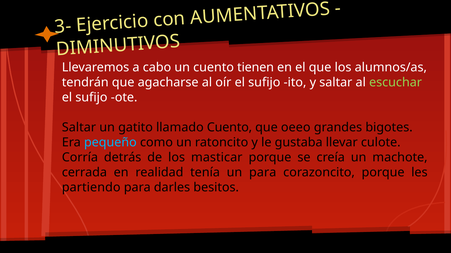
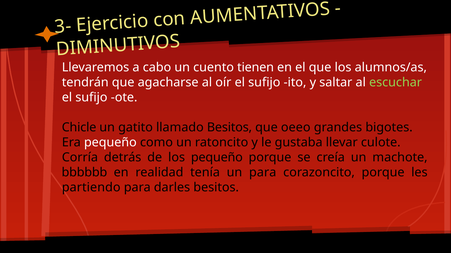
Saltar: Saltar -> Chicle (79, 128)
llamado Cuento: Cuento -> Besitos (229, 128)
pequeño colour: light blue -> white (110, 143)
los masticar: masticar -> pequeño (217, 158)
cerrada: cerrada -> bbbbbb (84, 173)
